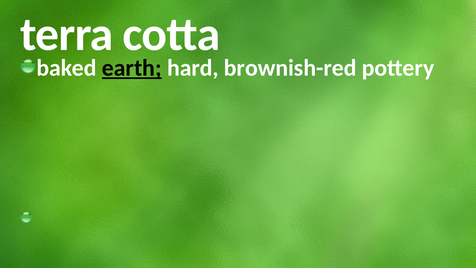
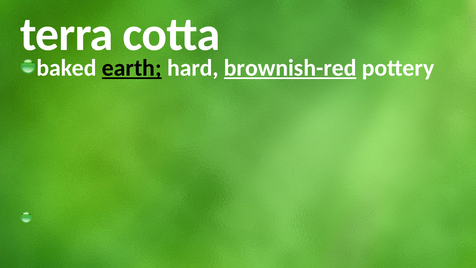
brownish-red underline: none -> present (290, 68)
